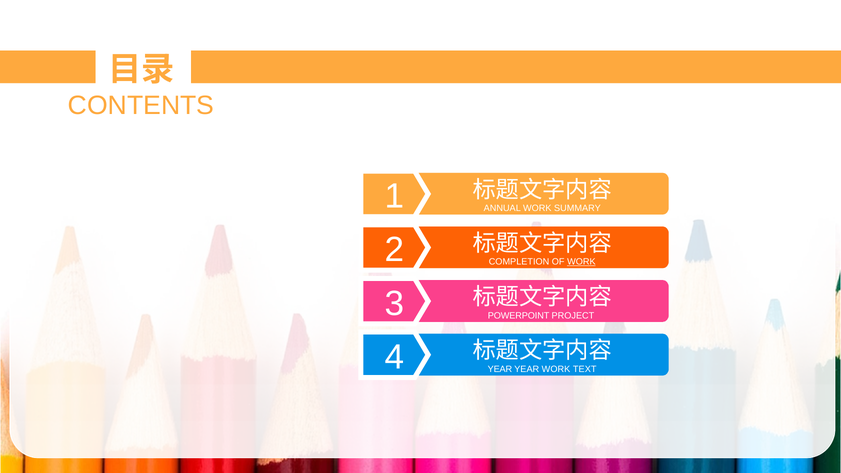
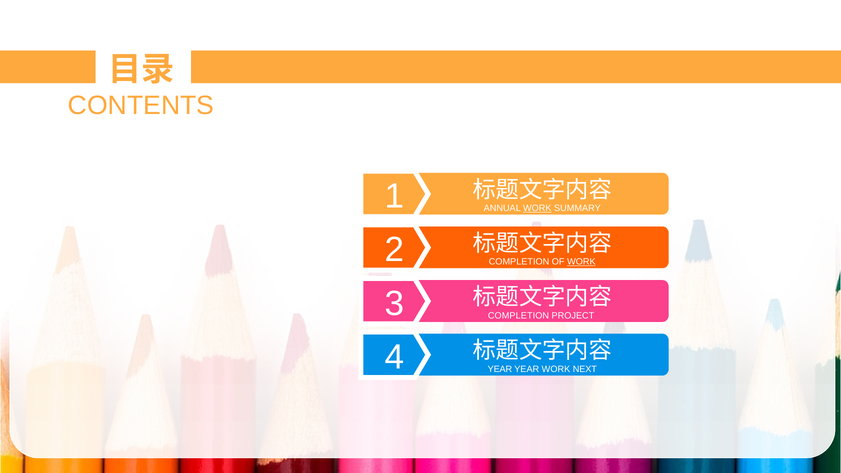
WORK underline: none -> present (537, 208)
POWERPOINT: POWERPOINT -> COMPLETION (519, 316)
TEXT: TEXT -> NEXT (585, 369)
